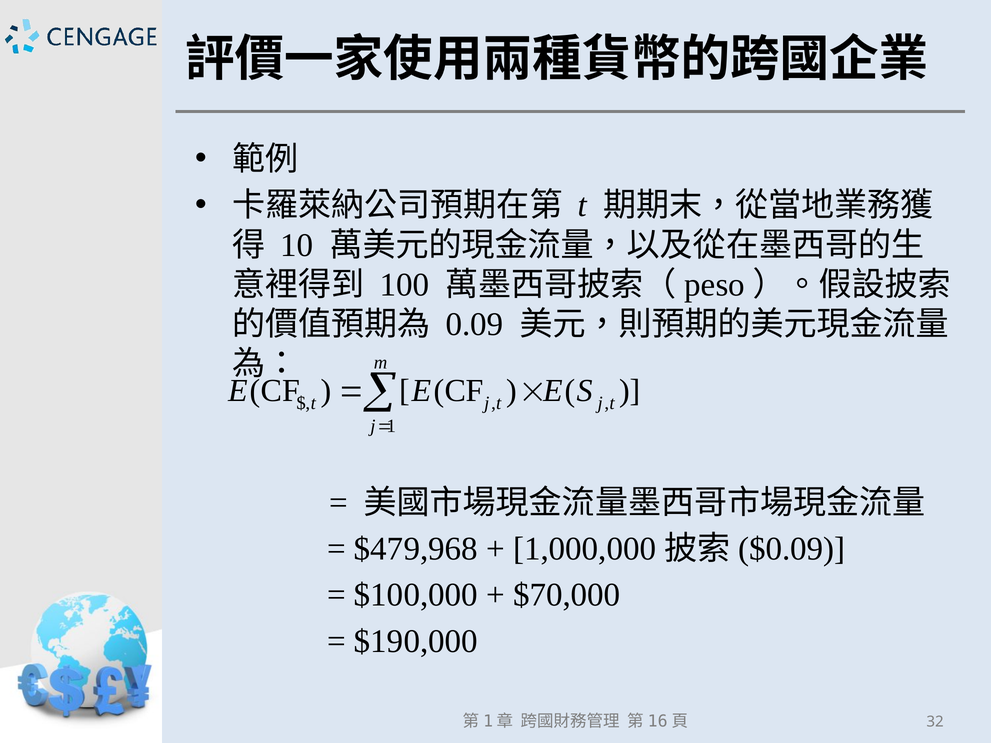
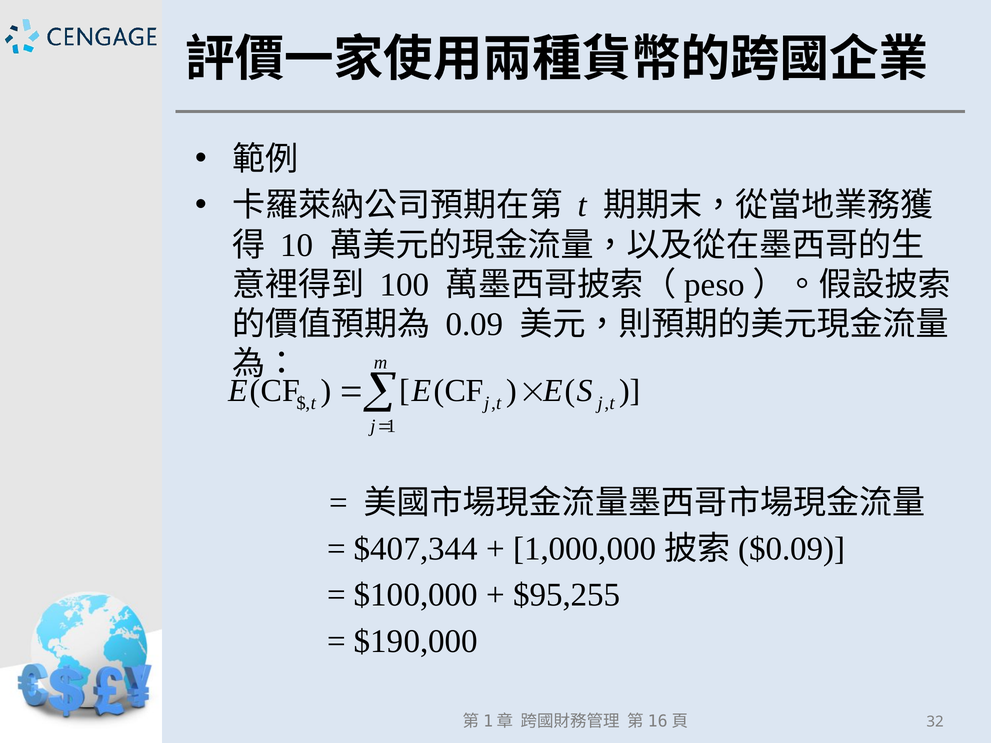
$479,968: $479,968 -> $407,344 (416, 549)
$70,000: $70,000 -> $95,255 (567, 595)
